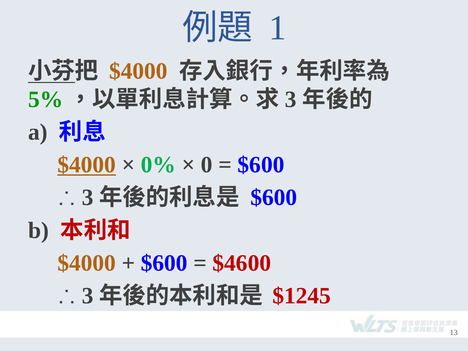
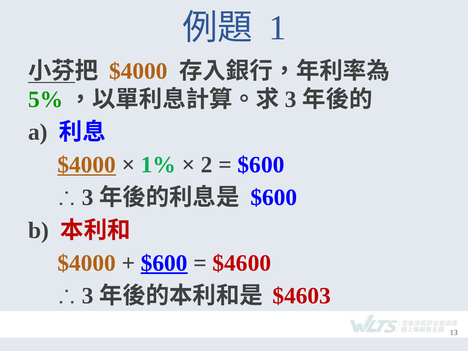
0%: 0% -> 1% (158, 165)
0: 0 -> 2 (207, 165)
$600 underline: none -> present (164, 263)
$1245: $1245 -> $4603 (302, 296)
